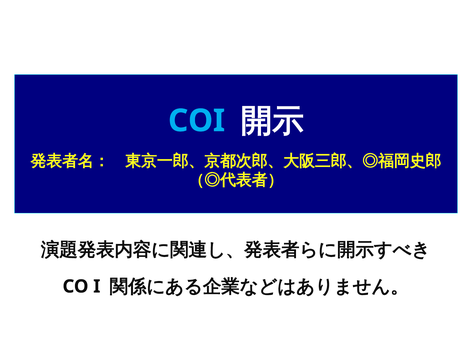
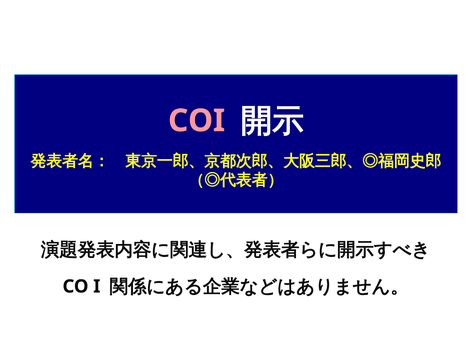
COI colour: light blue -> pink (197, 121)
